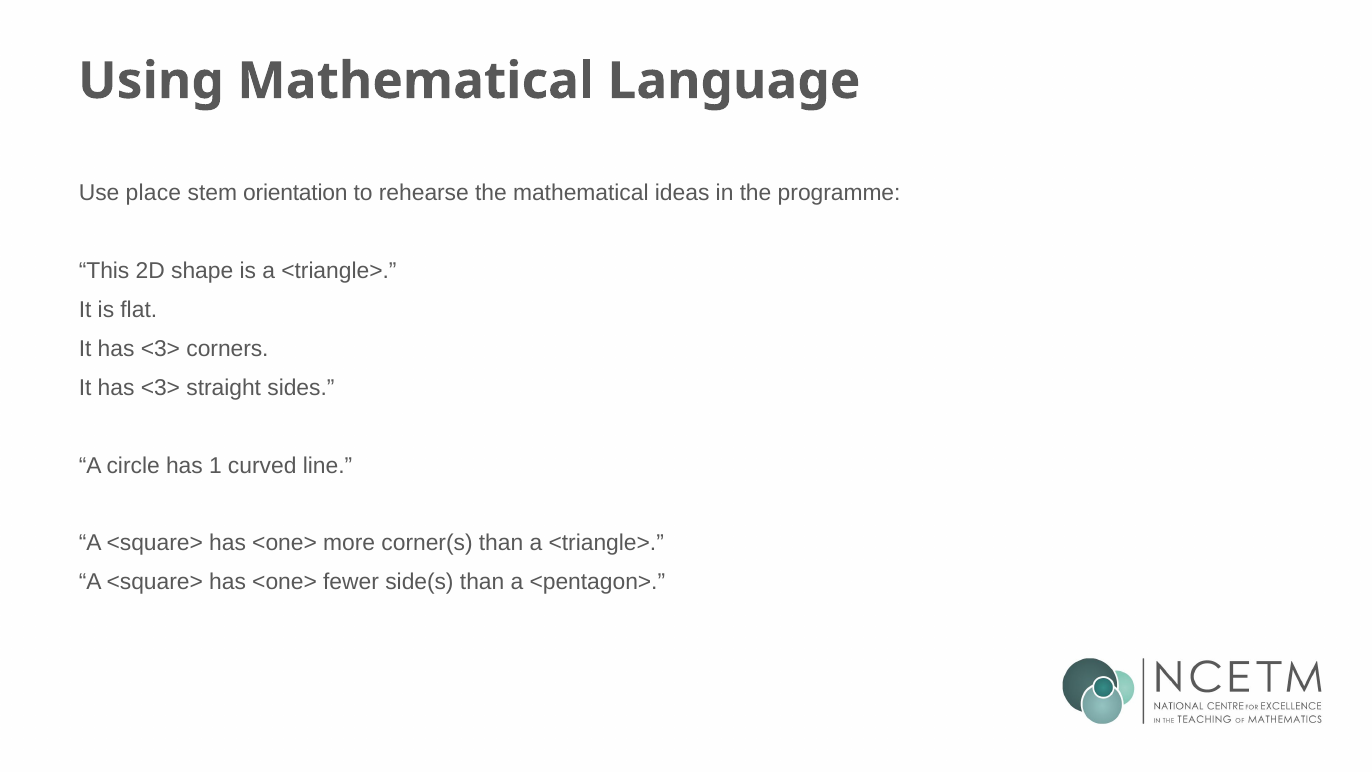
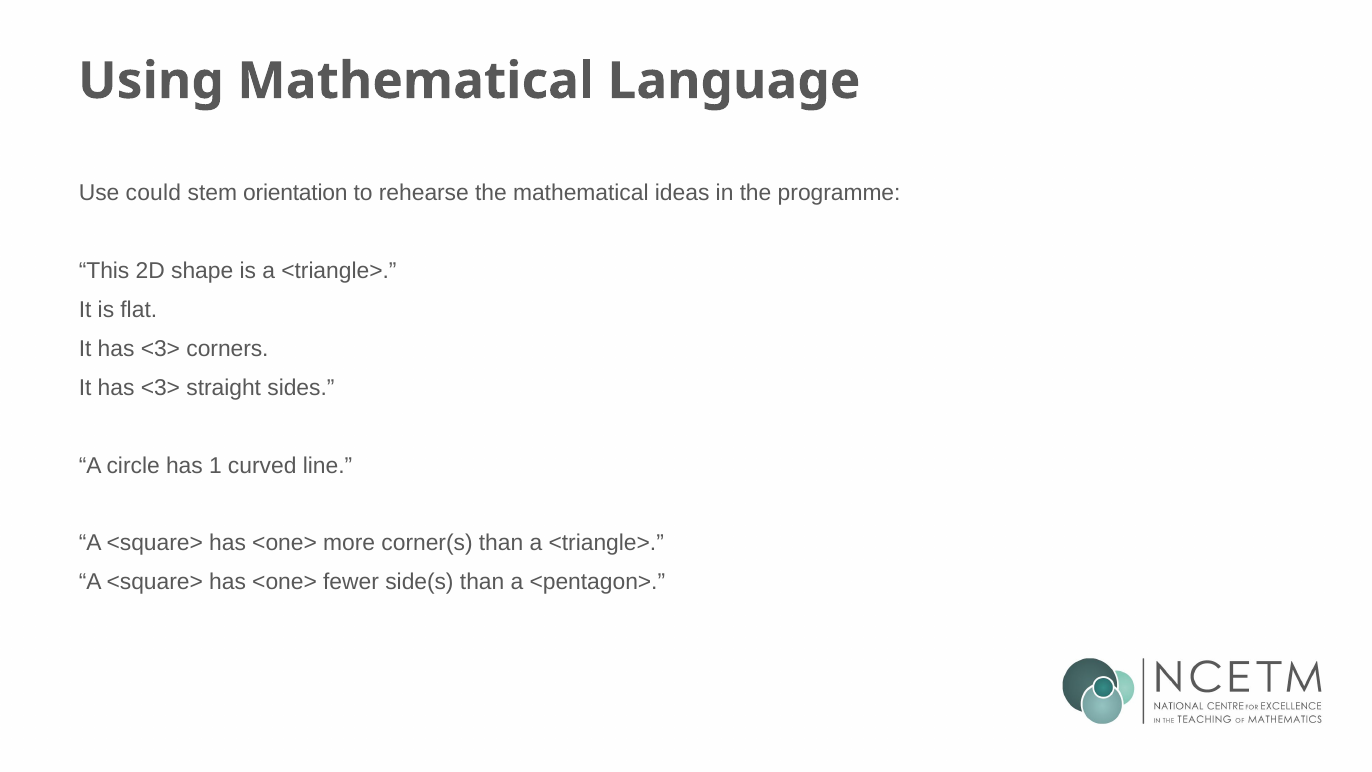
place: place -> could (153, 193)
